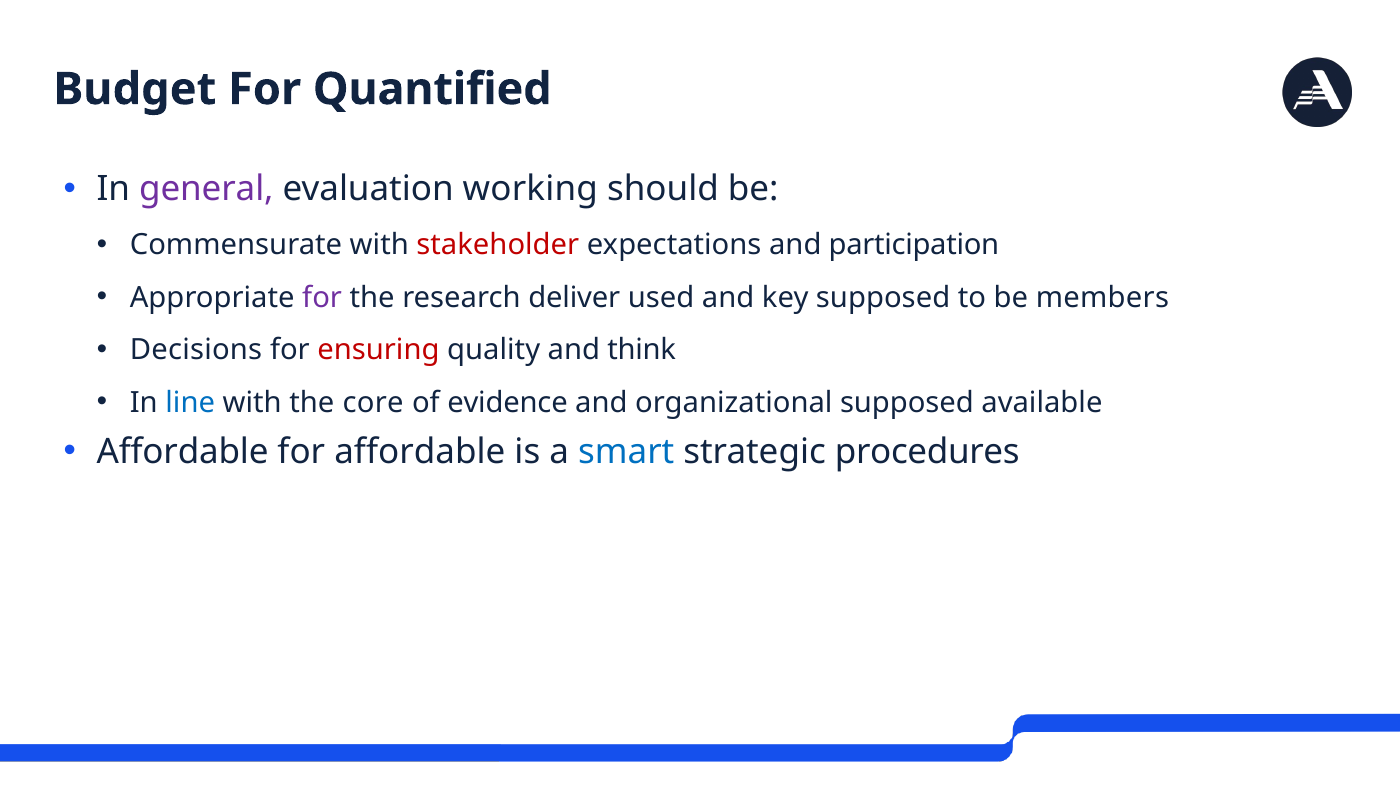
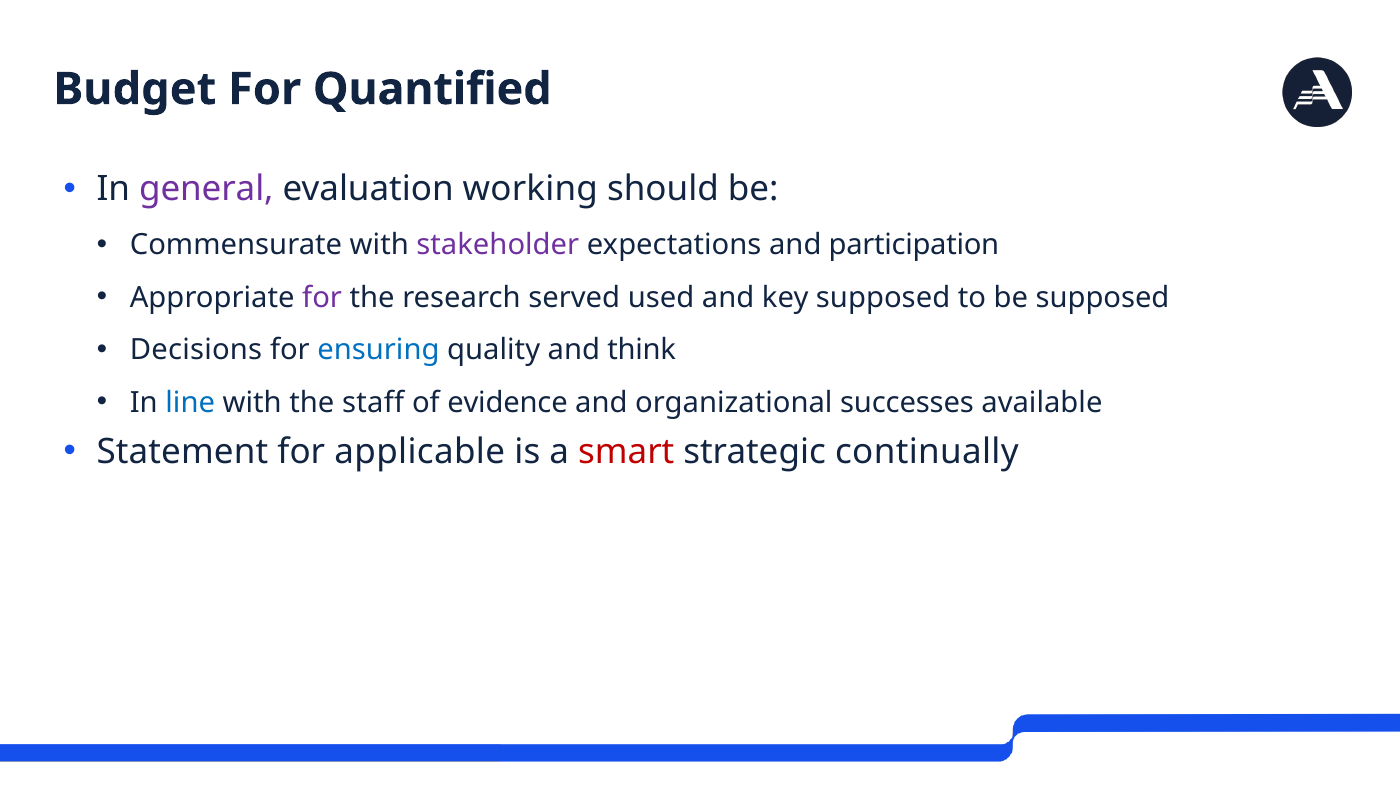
stakeholder colour: red -> purple (498, 245)
deliver: deliver -> served (574, 298)
be members: members -> supposed (1103, 298)
ensuring colour: red -> blue (378, 350)
core: core -> staff (373, 403)
organizational supposed: supposed -> successes (907, 403)
Affordable: Affordable -> Statement (182, 451)
for affordable: affordable -> applicable (420, 451)
smart colour: blue -> red (626, 451)
procedures: procedures -> continually (927, 451)
